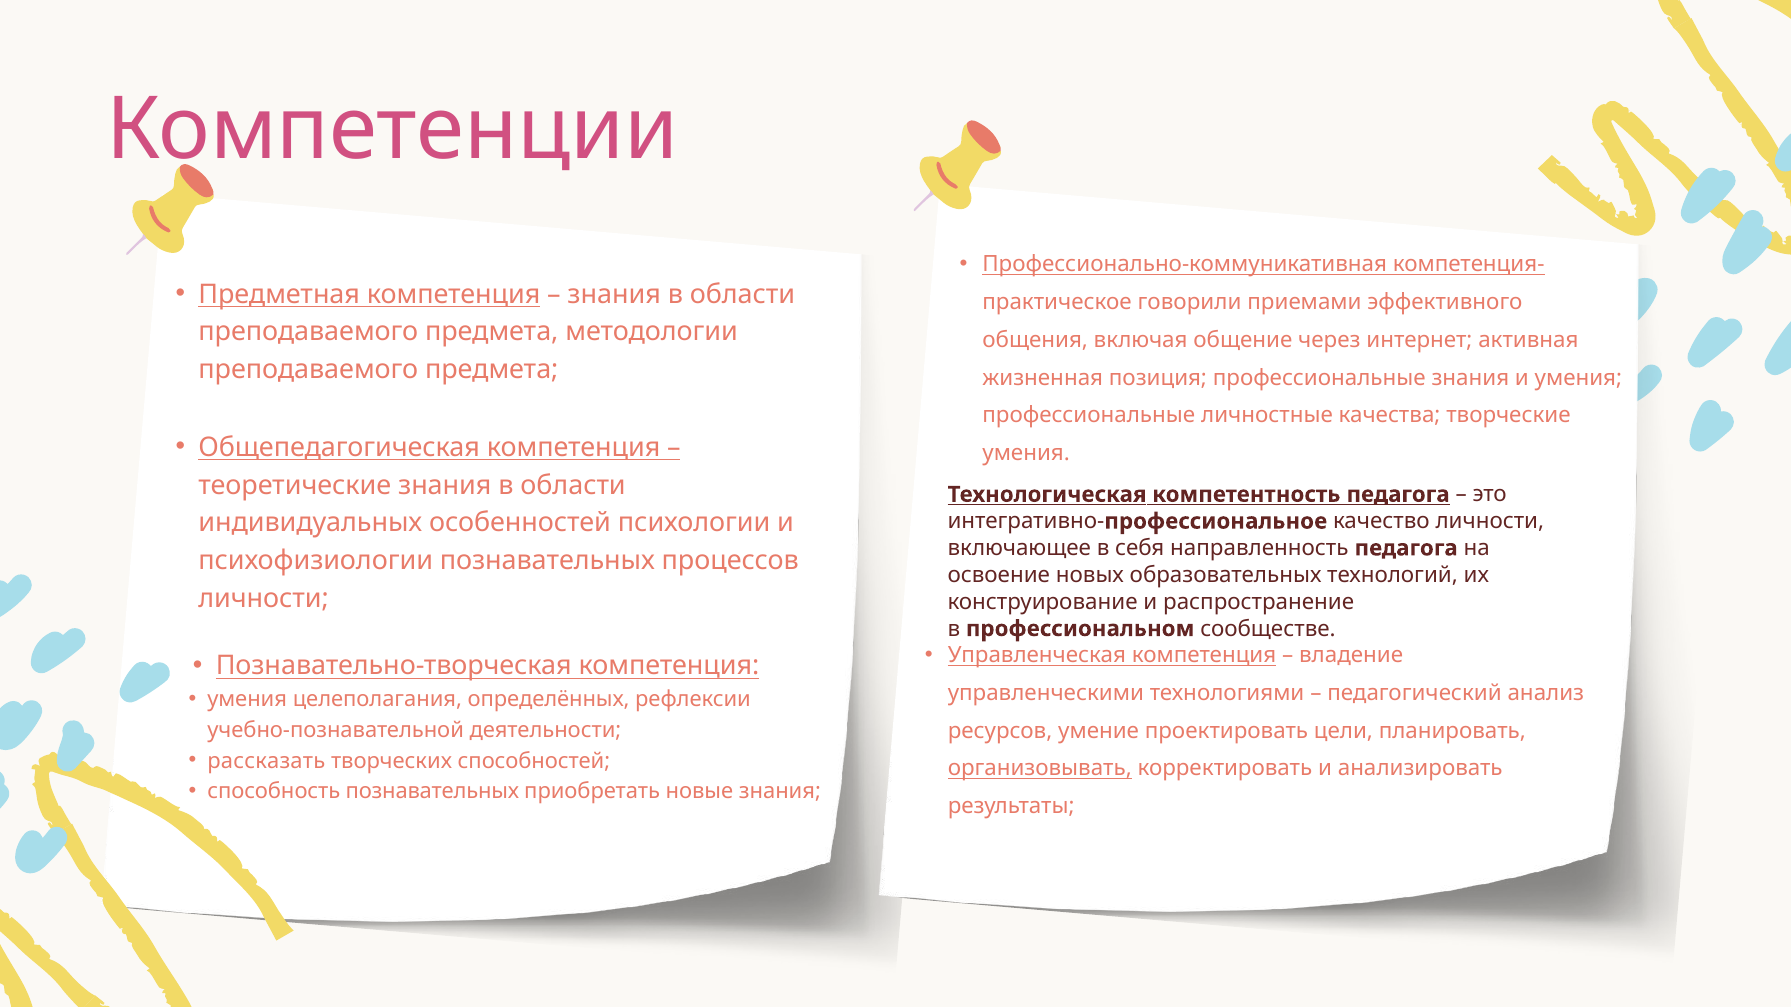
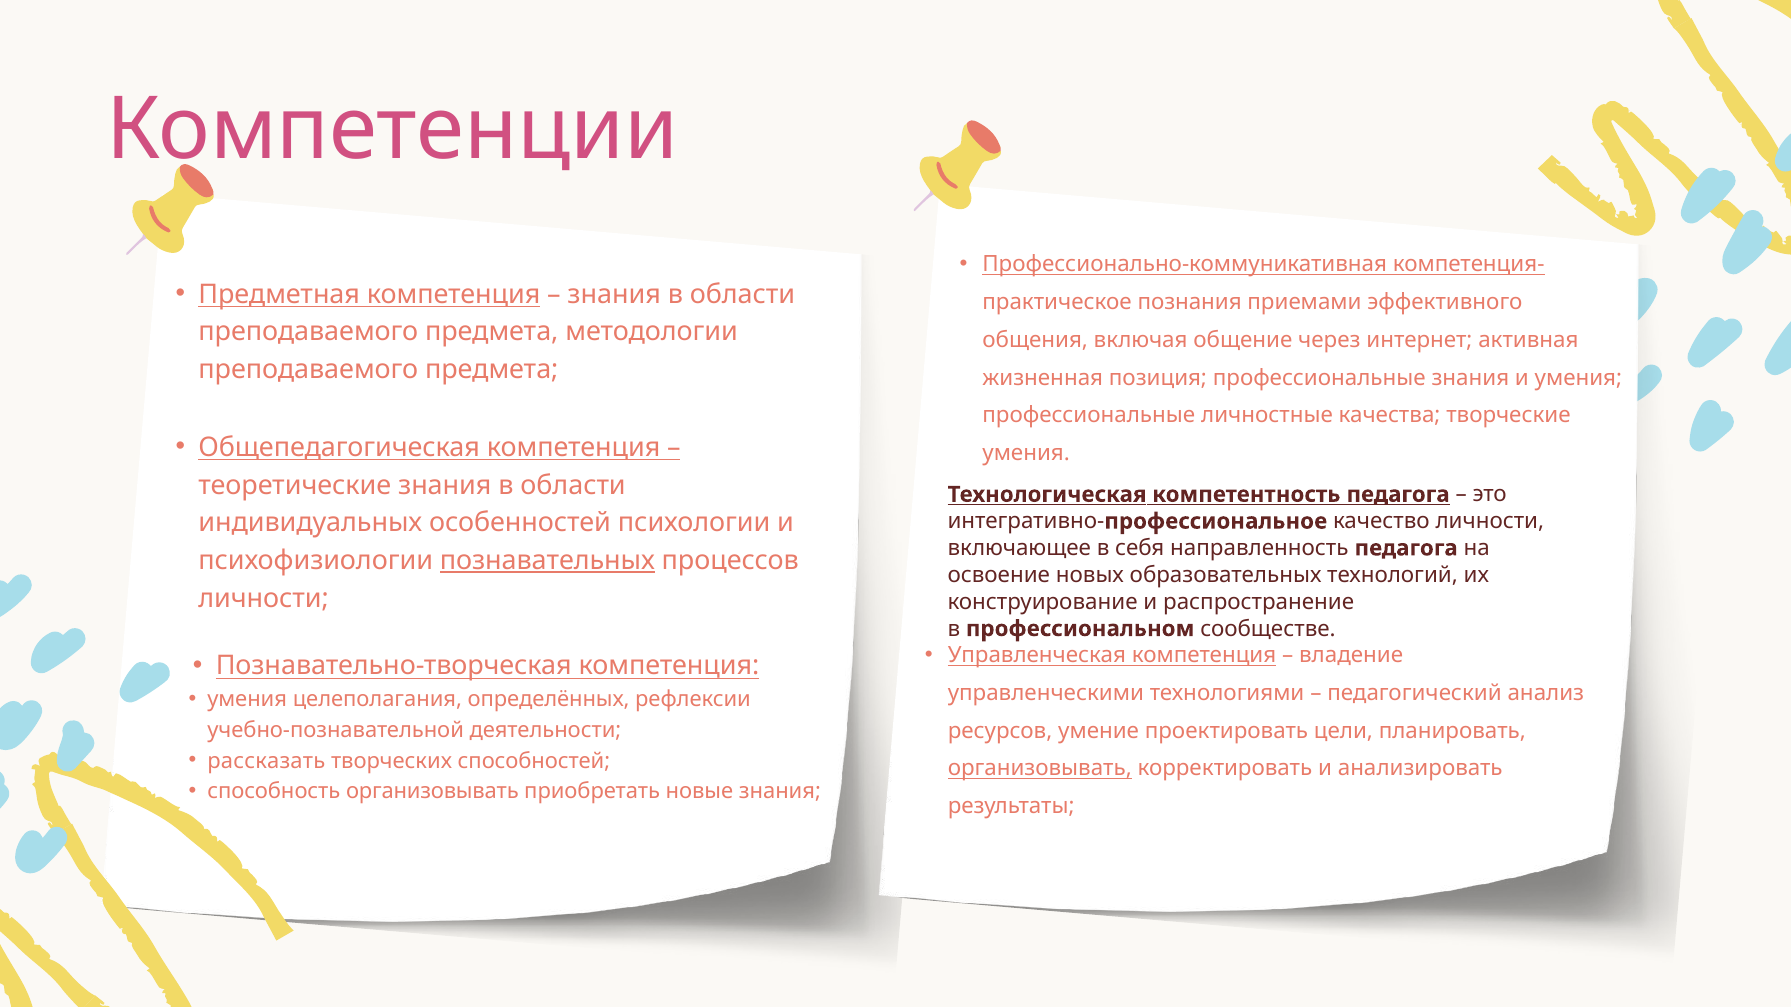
говорили: говорили -> познания (1190, 302)
познавательных underline: none -> present (547, 561)
способность познавательных: познавательных -> организовывать (432, 792)
